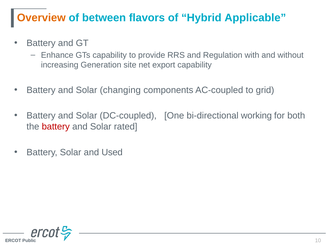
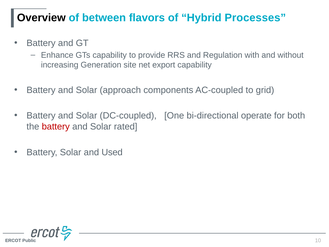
Overview colour: orange -> black (41, 18)
Applicable: Applicable -> Processes (255, 18)
changing: changing -> approach (120, 90)
working: working -> operate (256, 116)
